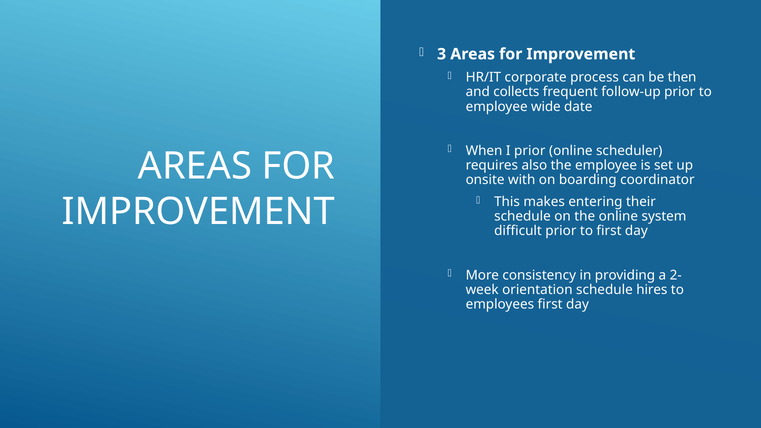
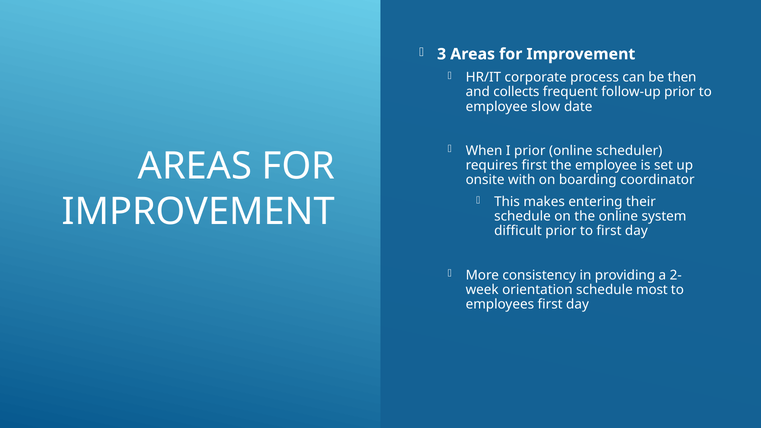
wide: wide -> slow (546, 107)
requires also: also -> first (534, 165)
hires: hires -> most (652, 290)
